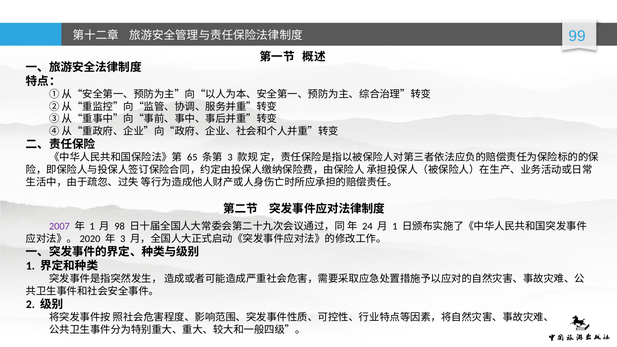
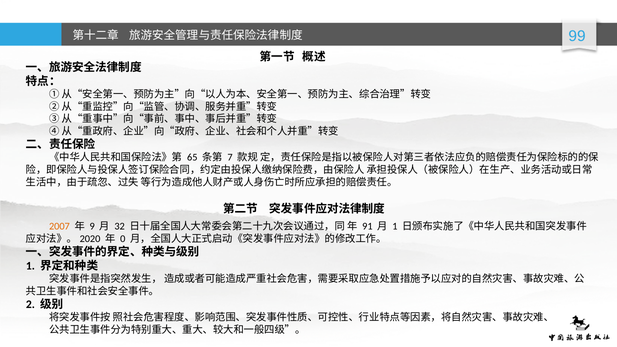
3: 3 -> 7 (230, 158)
2007 colour: purple -> orange (59, 227)
1: 1 -> 9 (92, 227)
98: 98 -> 32 (120, 227)
24: 24 -> 91 (367, 227)
3: 3 -> 0 (123, 239)
